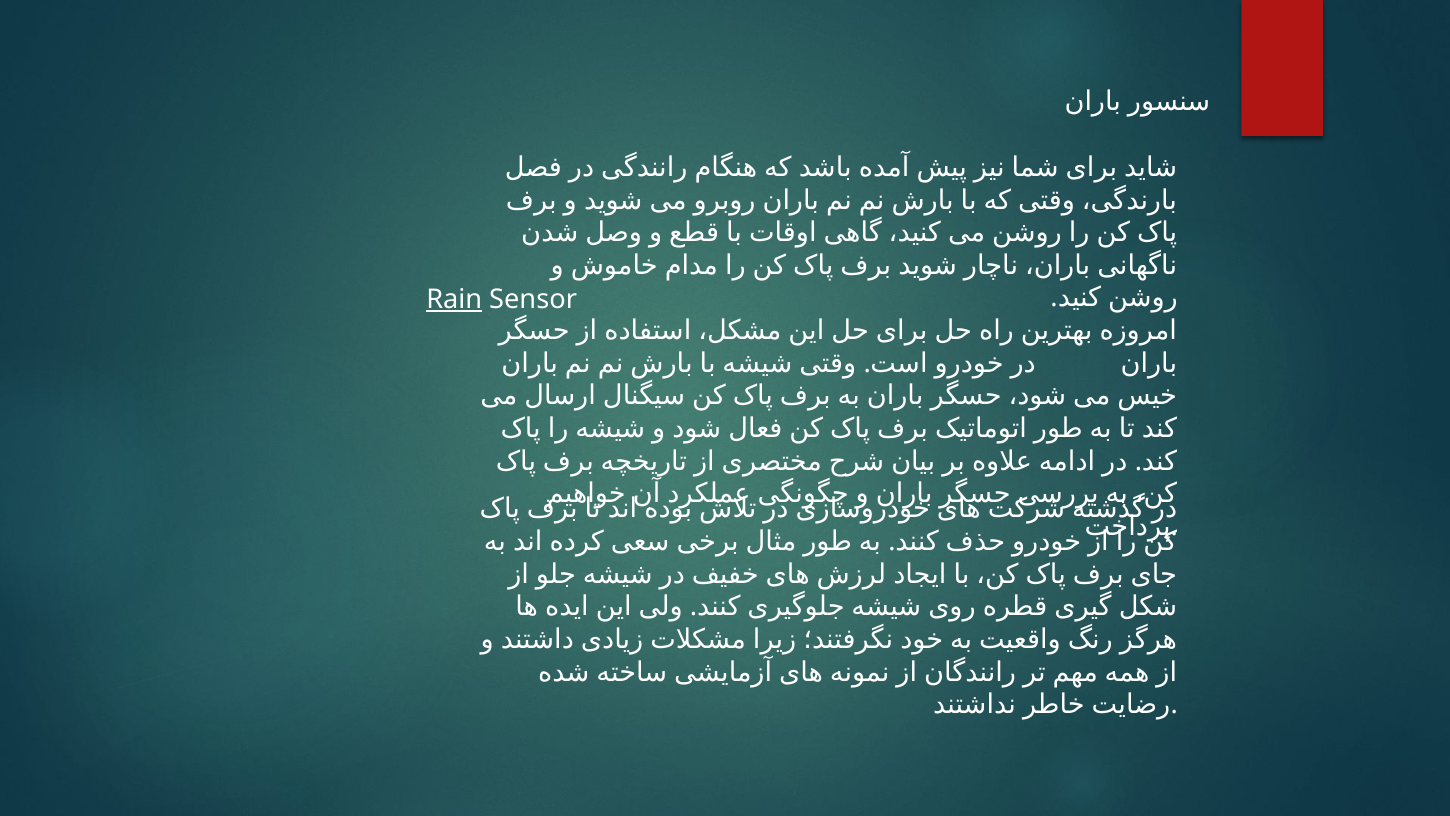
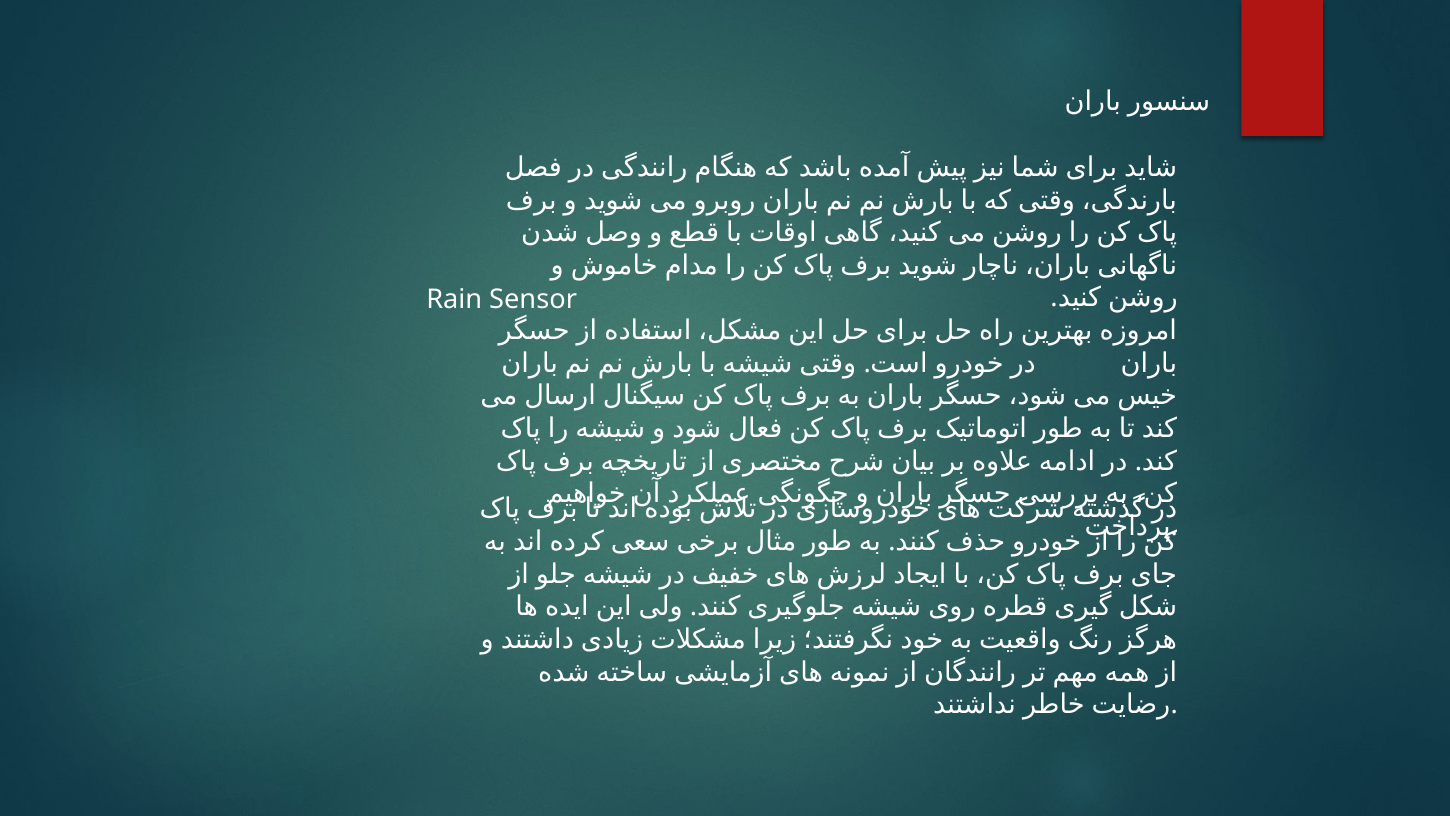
Rain underline: present -> none (454, 299)
